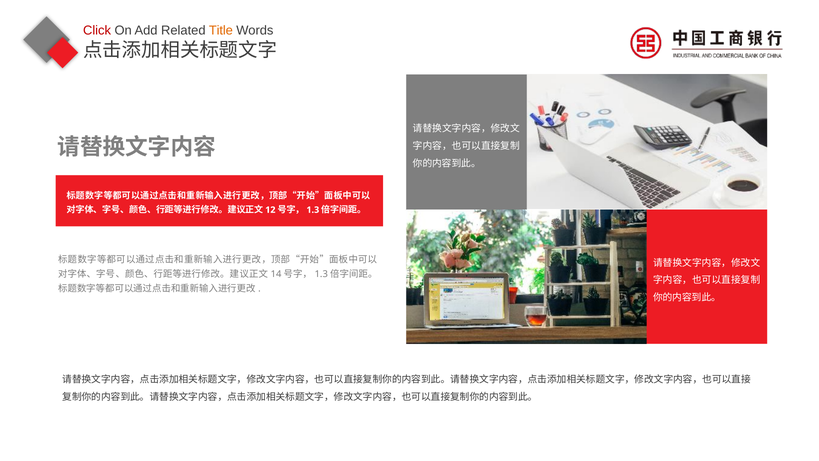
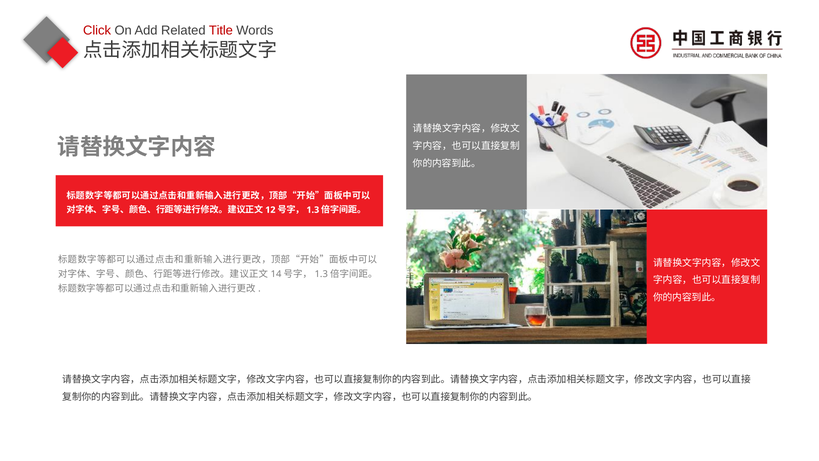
Title colour: orange -> red (221, 30)
